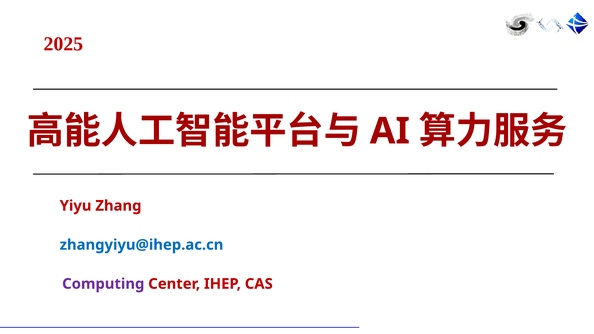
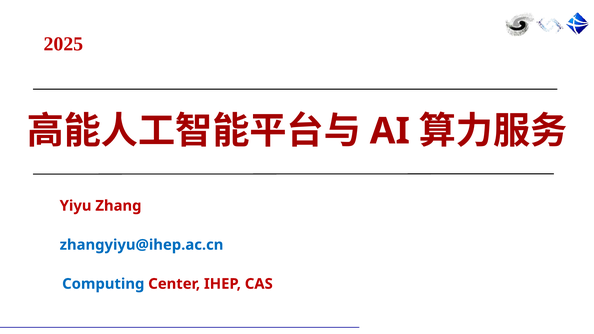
Computing colour: purple -> blue (103, 284)
